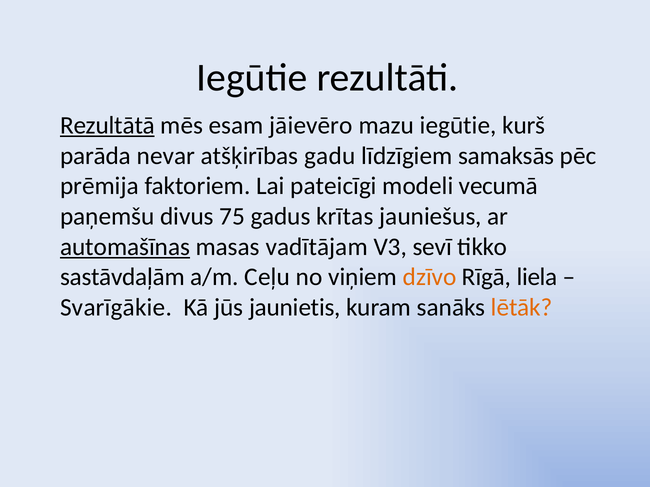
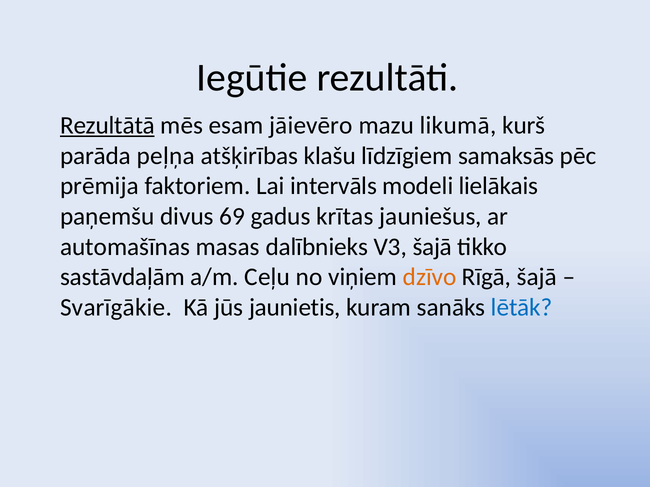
mazu iegūtie: iegūtie -> likumā (458, 126)
nevar: nevar -> peļņa (166, 156)
gadu: gadu -> klašu (330, 156)
pateicīgi: pateicīgi -> intervāls (334, 186)
vecumā: vecumā -> lielākais (498, 186)
75: 75 -> 69 (232, 217)
automašīnas underline: present -> none (125, 247)
vadītājam: vadītājam -> dalībnieks (317, 247)
V3 sevī: sevī -> šajā (432, 247)
Rīgā liela: liela -> šajā (537, 277)
lētāk colour: orange -> blue (522, 308)
